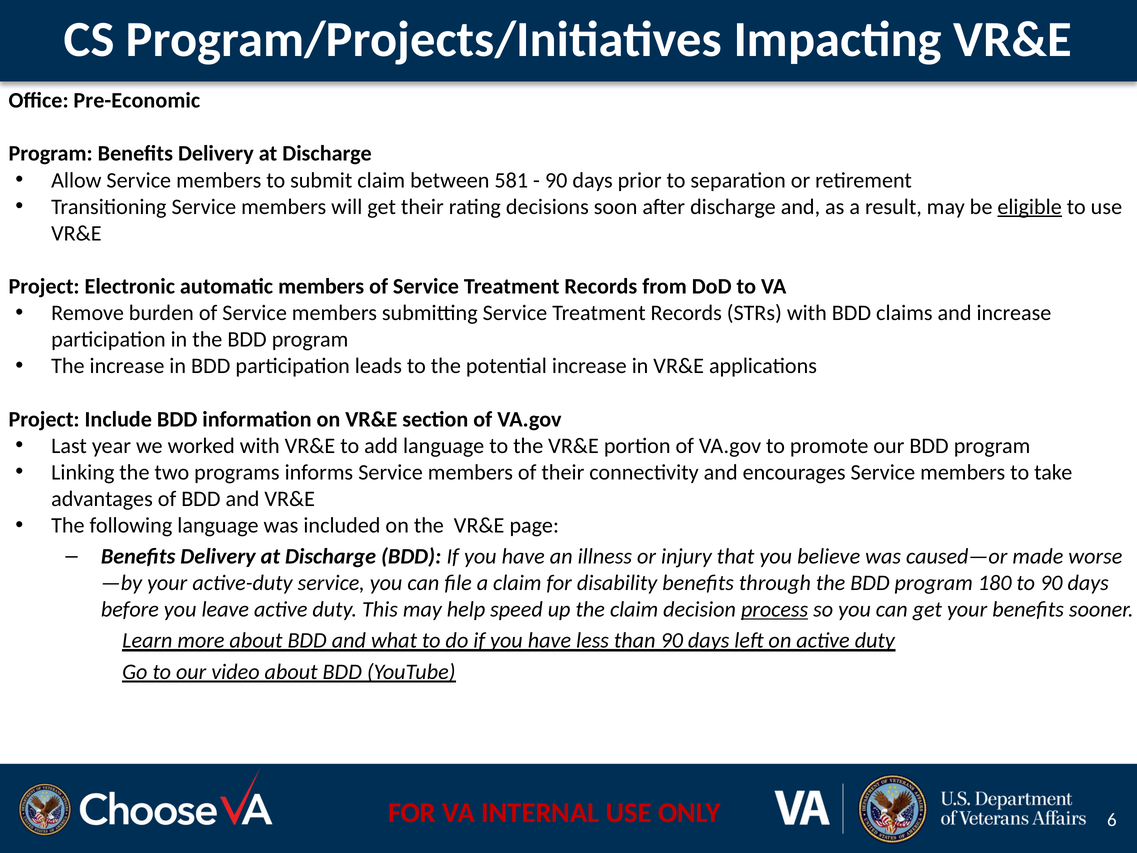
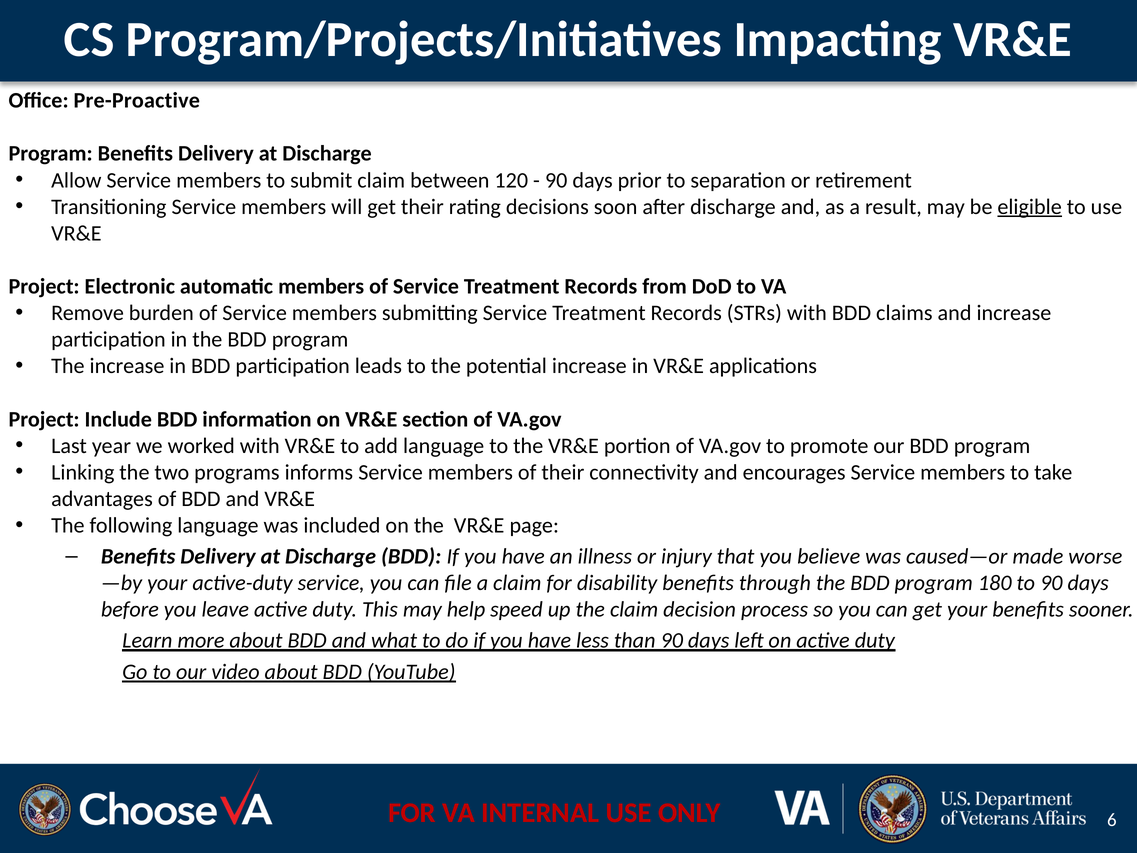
Pre-Economic: Pre-Economic -> Pre-Proactive (137, 101)
581: 581 -> 120 (511, 180)
process underline: present -> none (775, 609)
